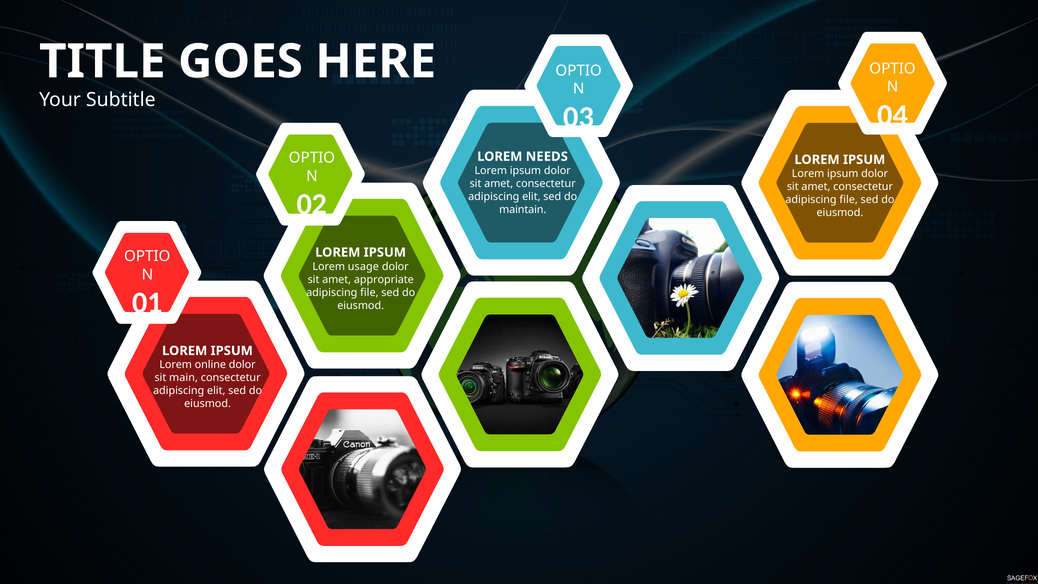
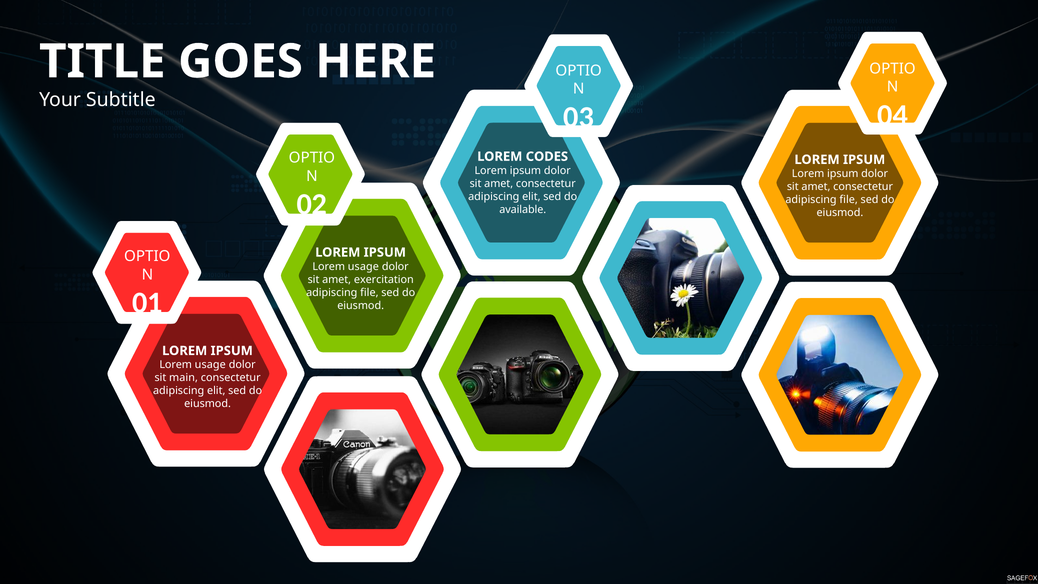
NEEDS: NEEDS -> CODES (547, 157)
maintain: maintain -> available (523, 210)
appropriate: appropriate -> exercitation (384, 279)
online: online -> usage (210, 365)
